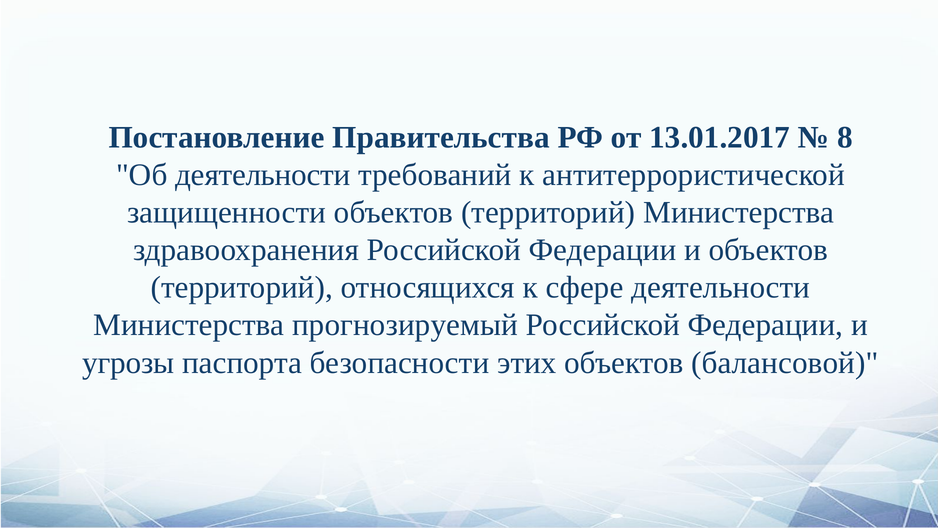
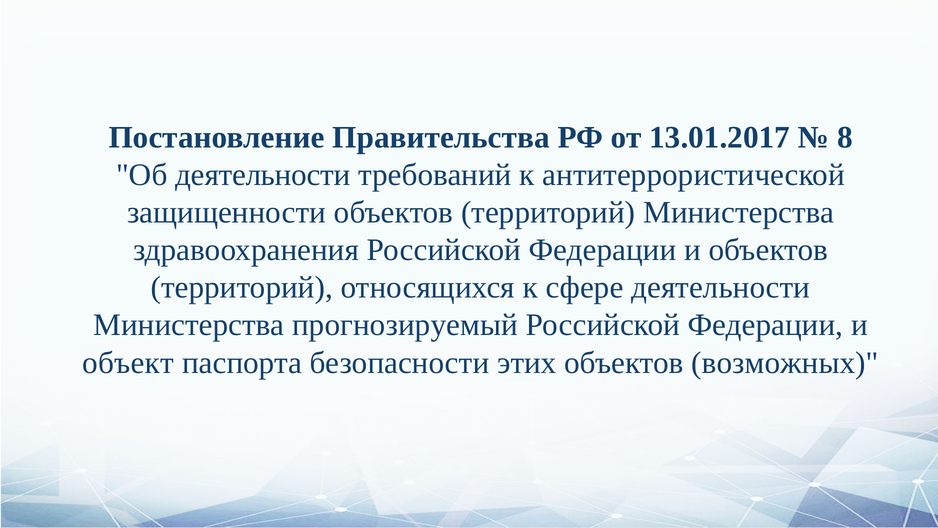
угрозы: угрозы -> объект (128, 362)
балансовой: балансовой -> возможных (785, 362)
